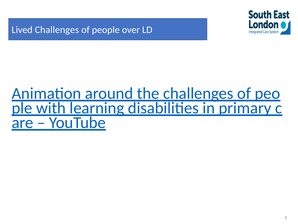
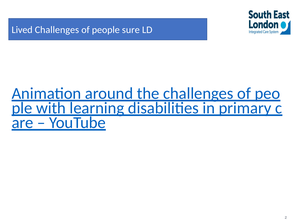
over: over -> sure (131, 30)
